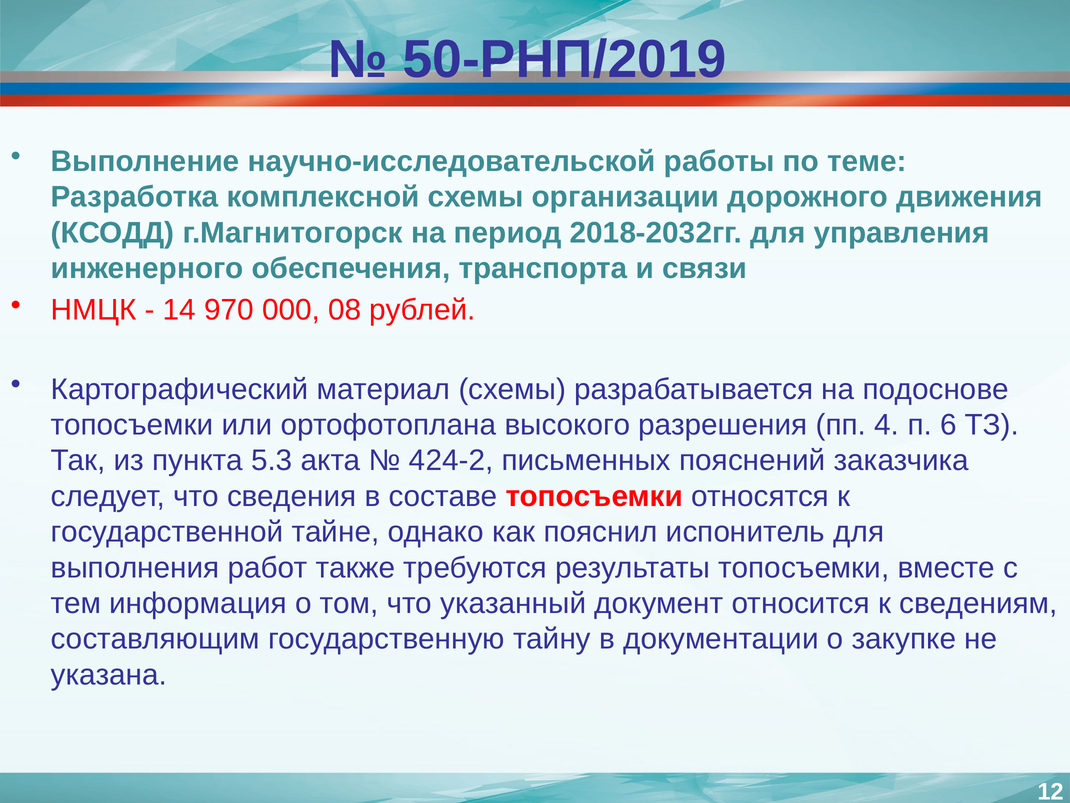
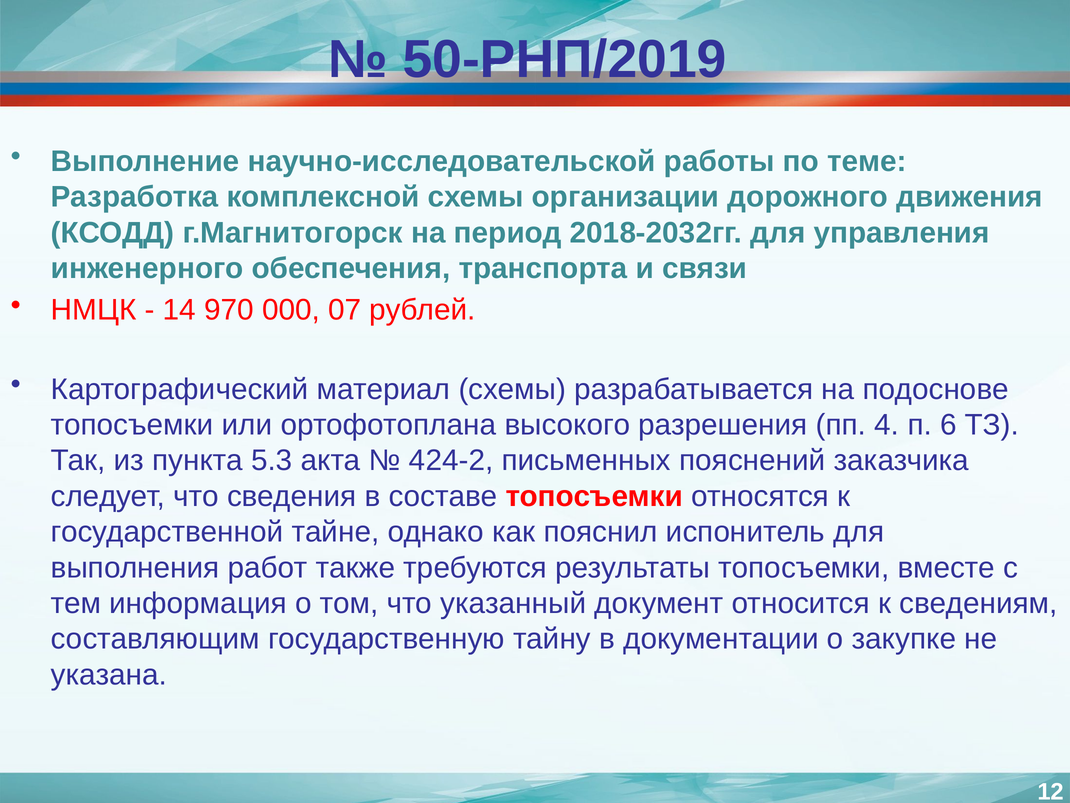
08: 08 -> 07 (345, 310)
